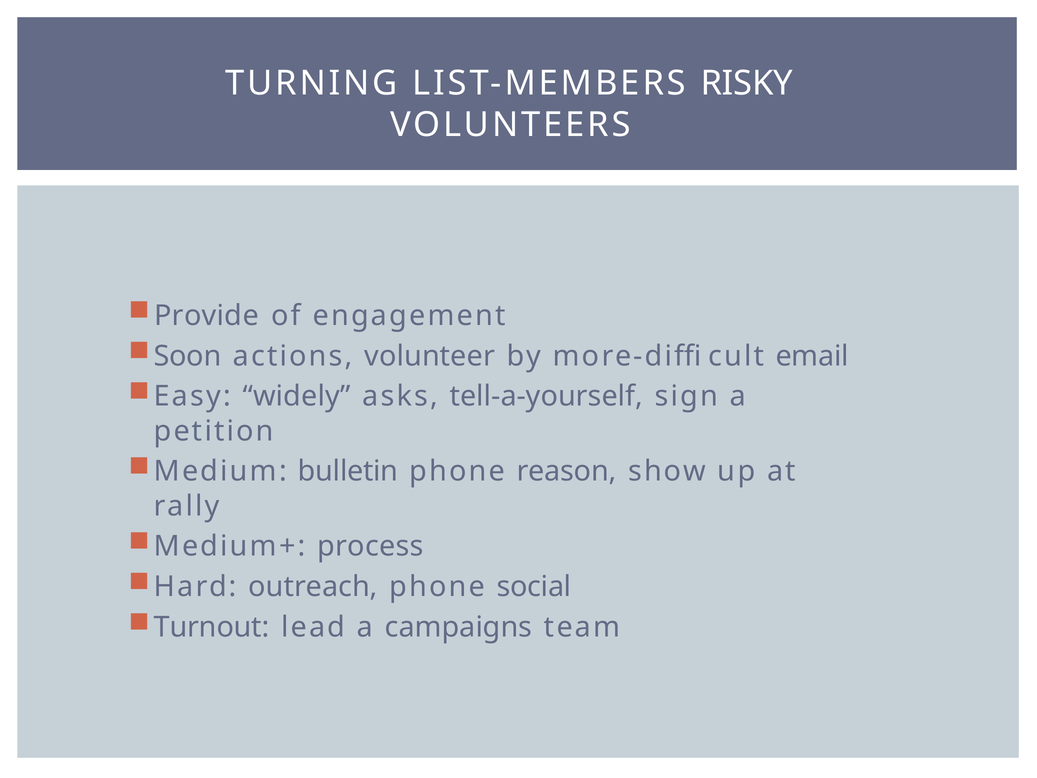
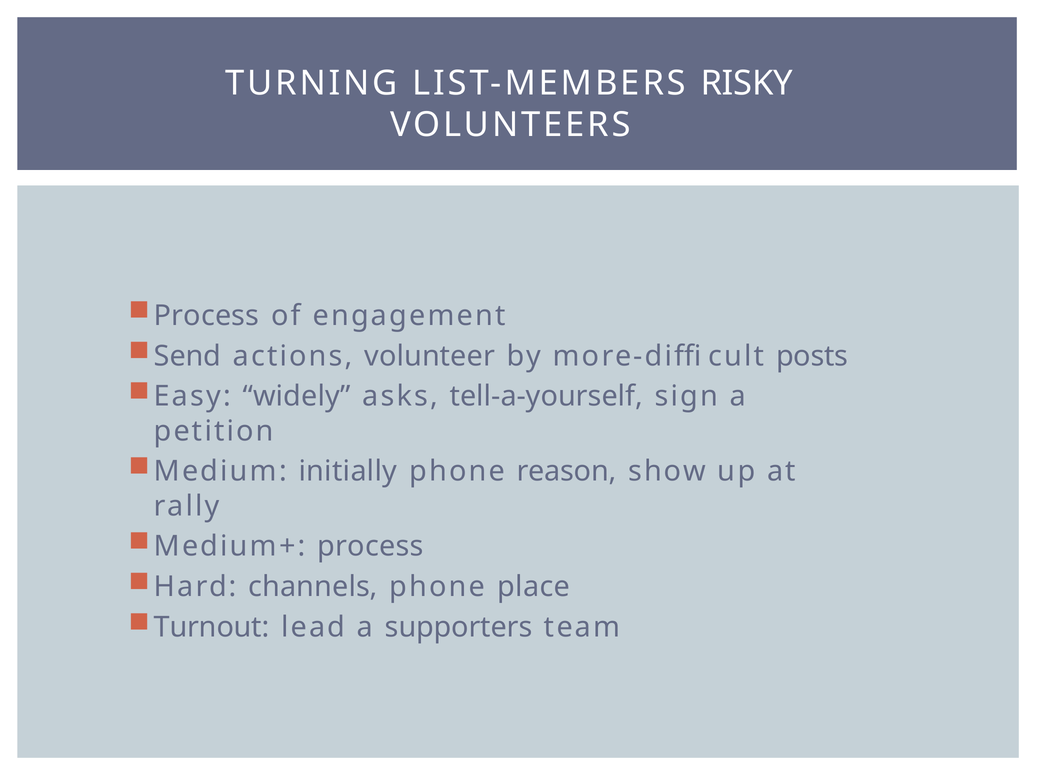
Provide: Provide -> Process (207, 316)
Soon: Soon -> Send (187, 356)
email: email -> posts (812, 356)
bulletin: bulletin -> initially (348, 471)
outreach: outreach -> channels (313, 587)
social: social -> place (534, 587)
campaigns: campaigns -> supporters (459, 627)
